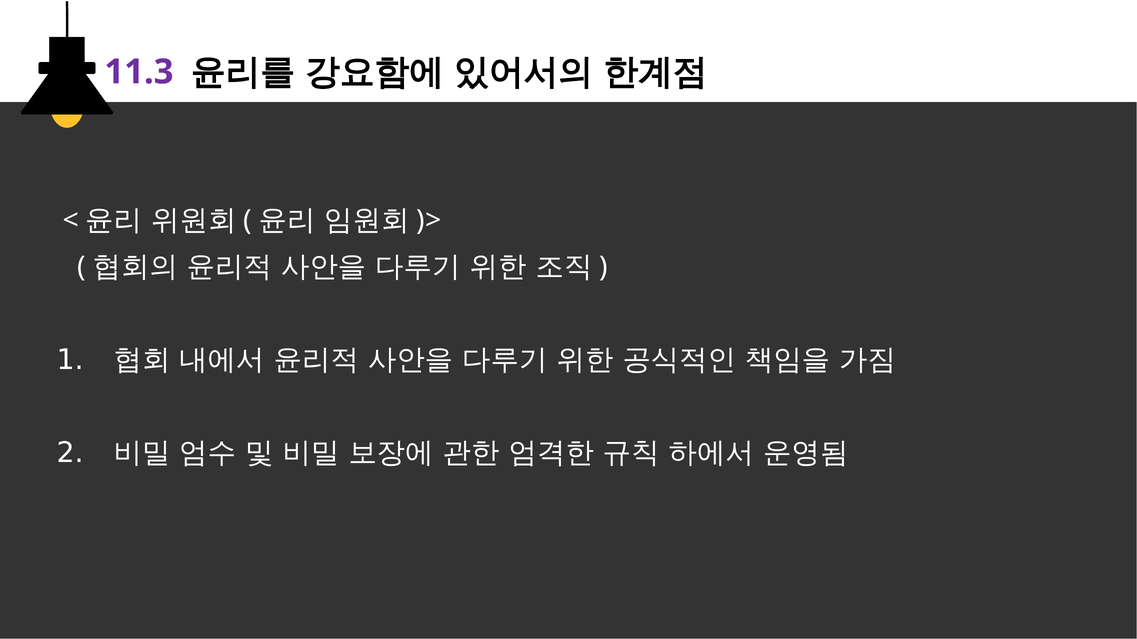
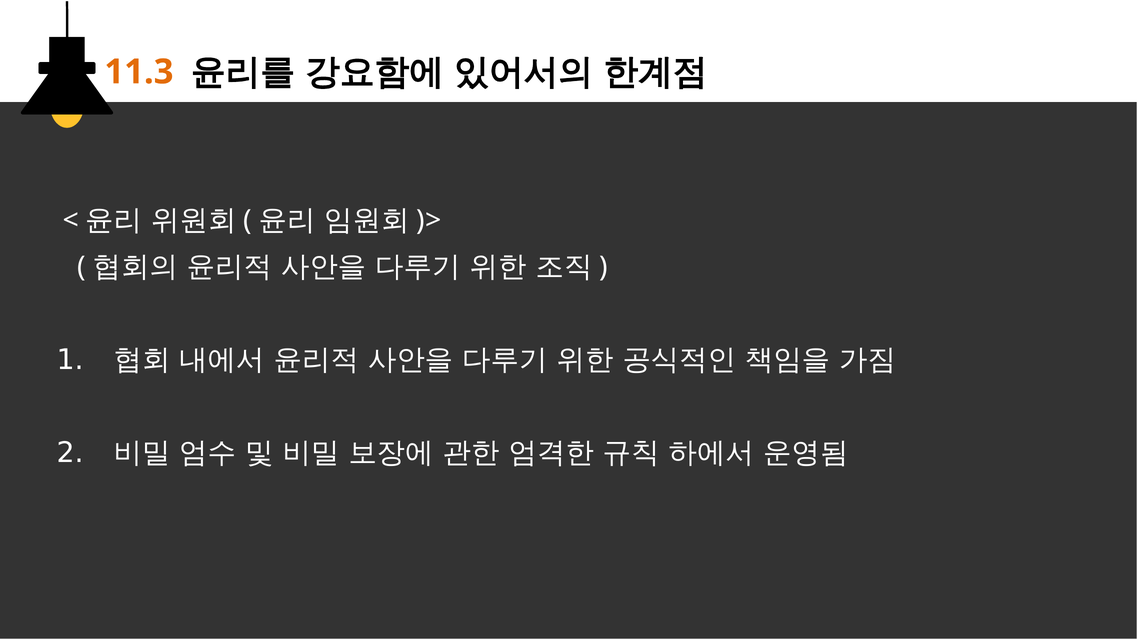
11.3 colour: purple -> orange (139, 72)
